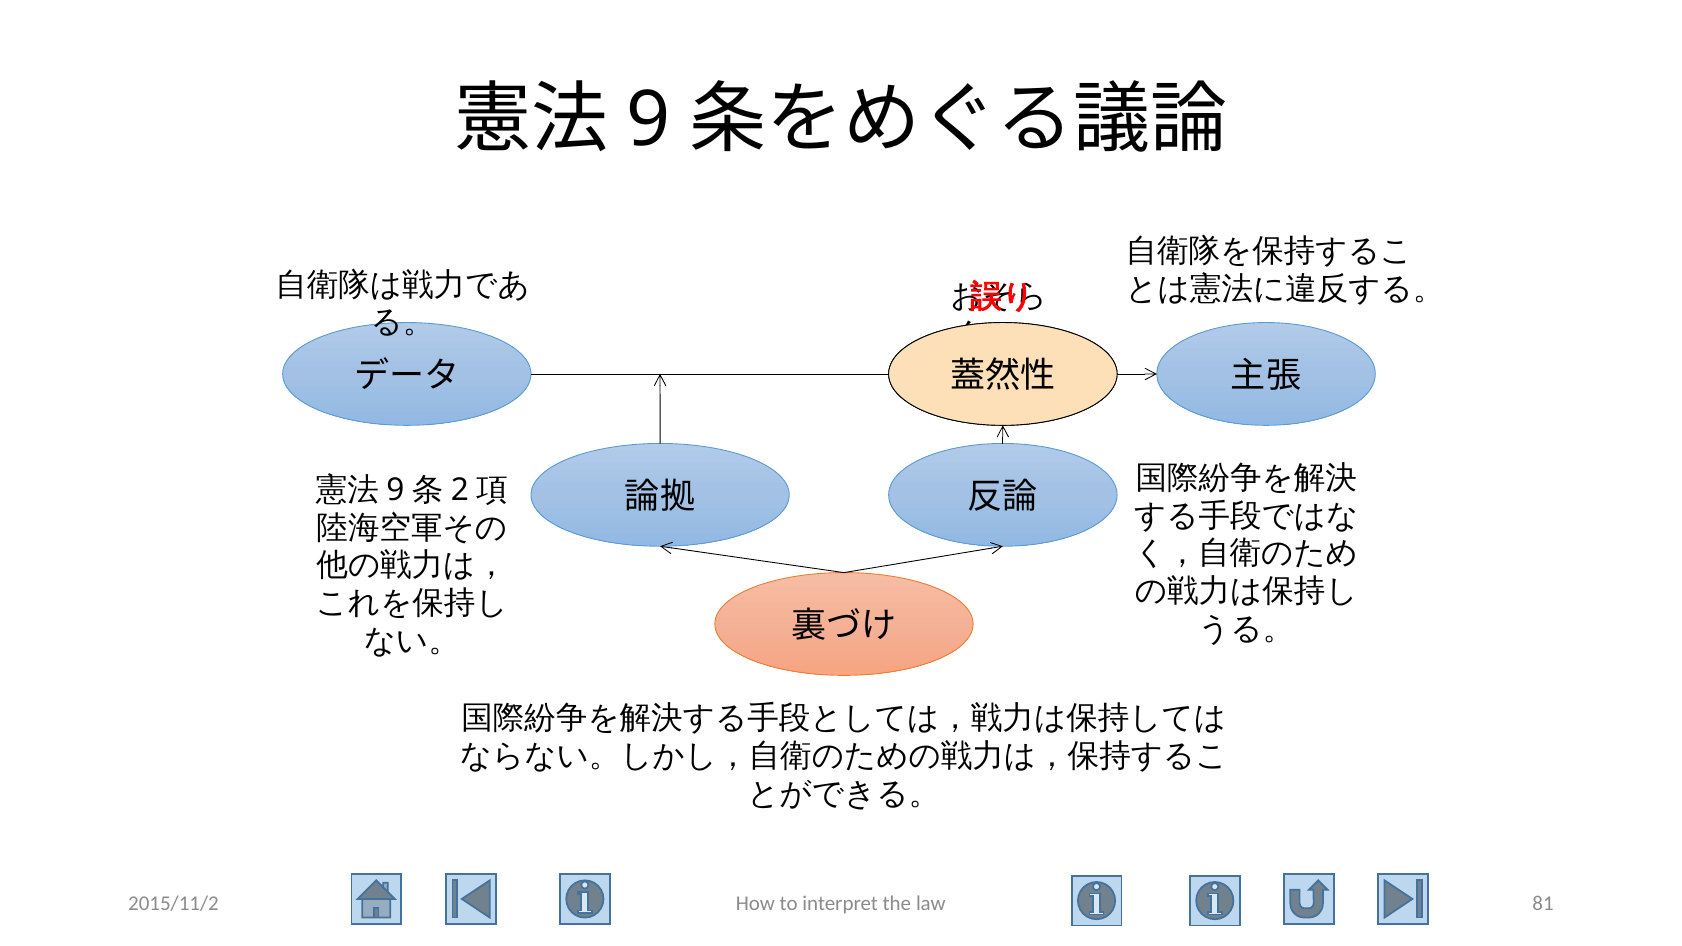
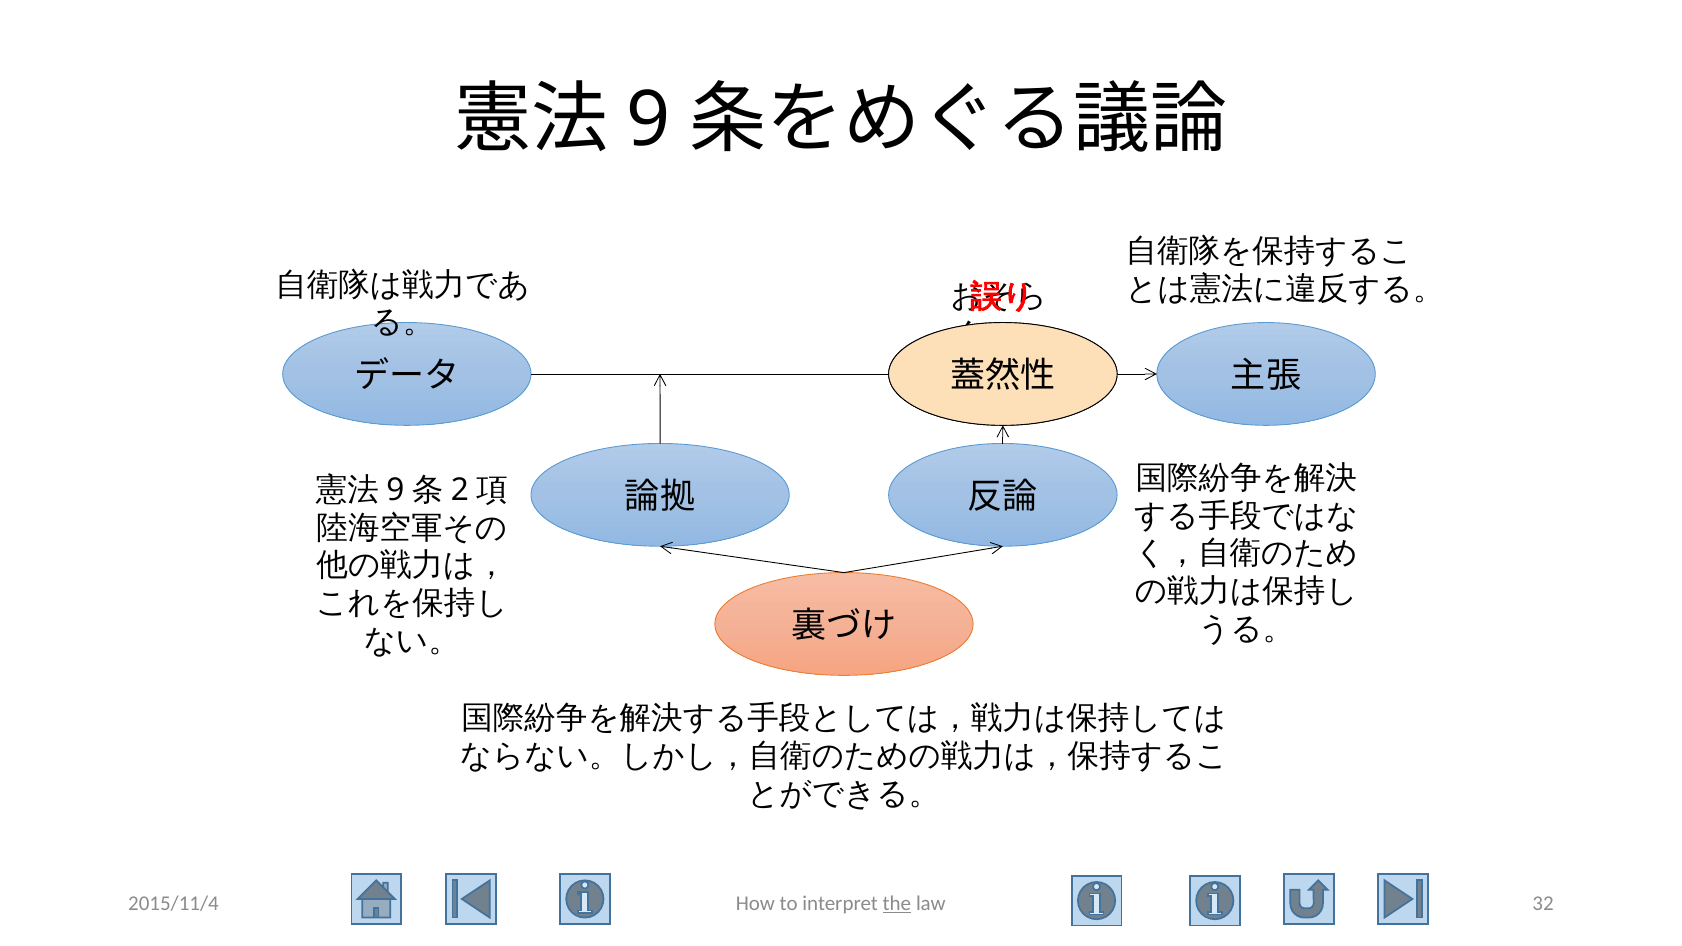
2015/11/2: 2015/11/2 -> 2015/11/4 (174, 904)
the underline: none -> present (897, 904)
81: 81 -> 32 (1543, 903)
